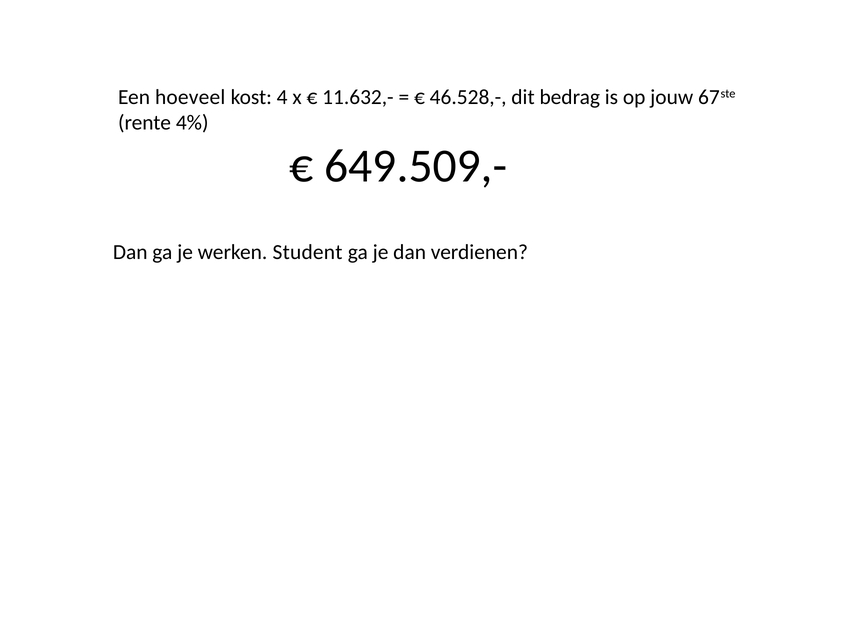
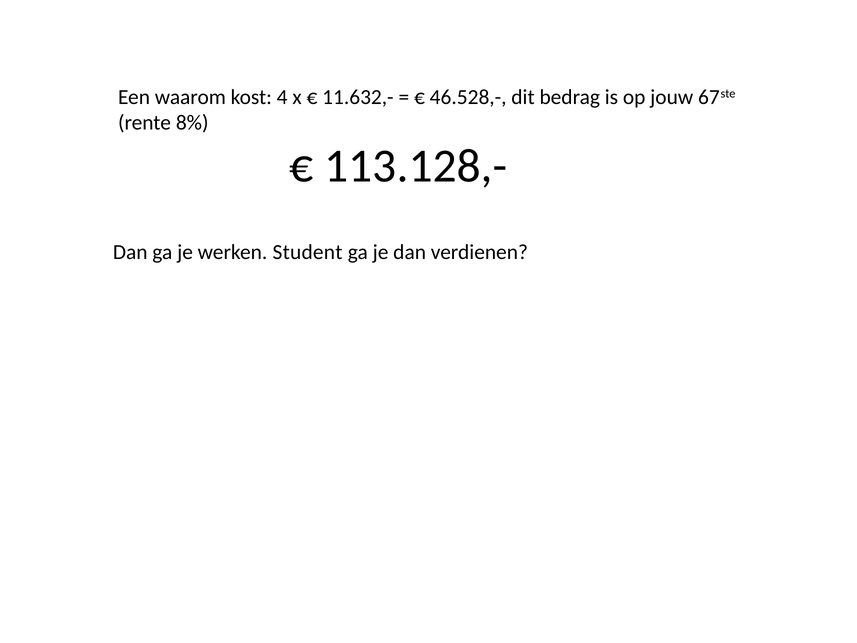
hoeveel: hoeveel -> waarom (190, 97)
4%: 4% -> 8% (192, 123)
649.509,-: 649.509,- -> 113.128,- (416, 166)
